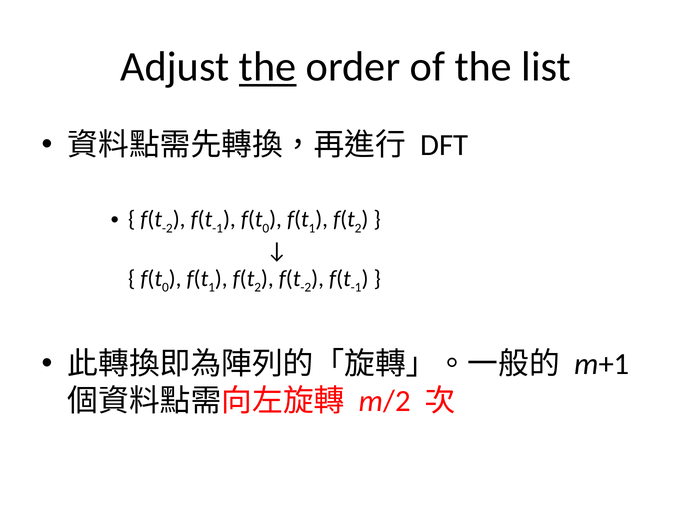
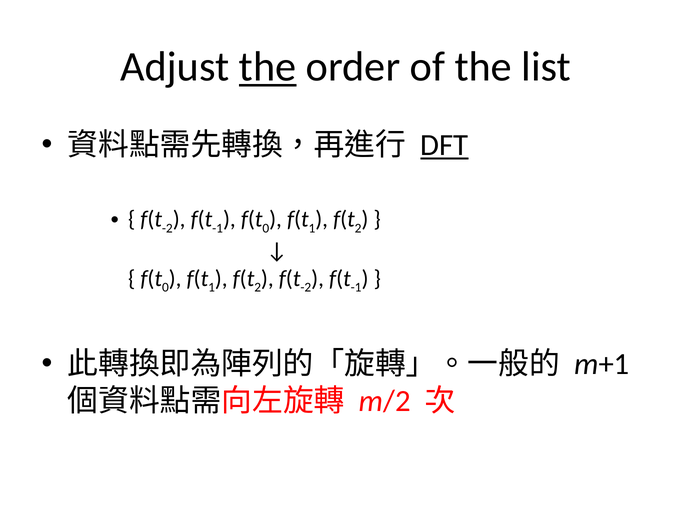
DFT underline: none -> present (444, 145)
